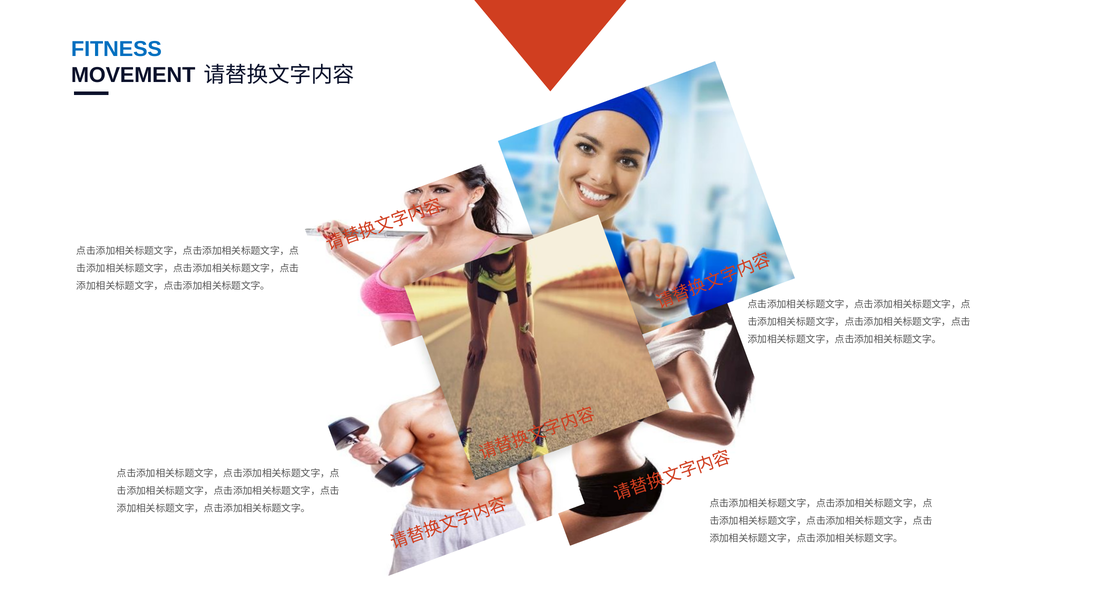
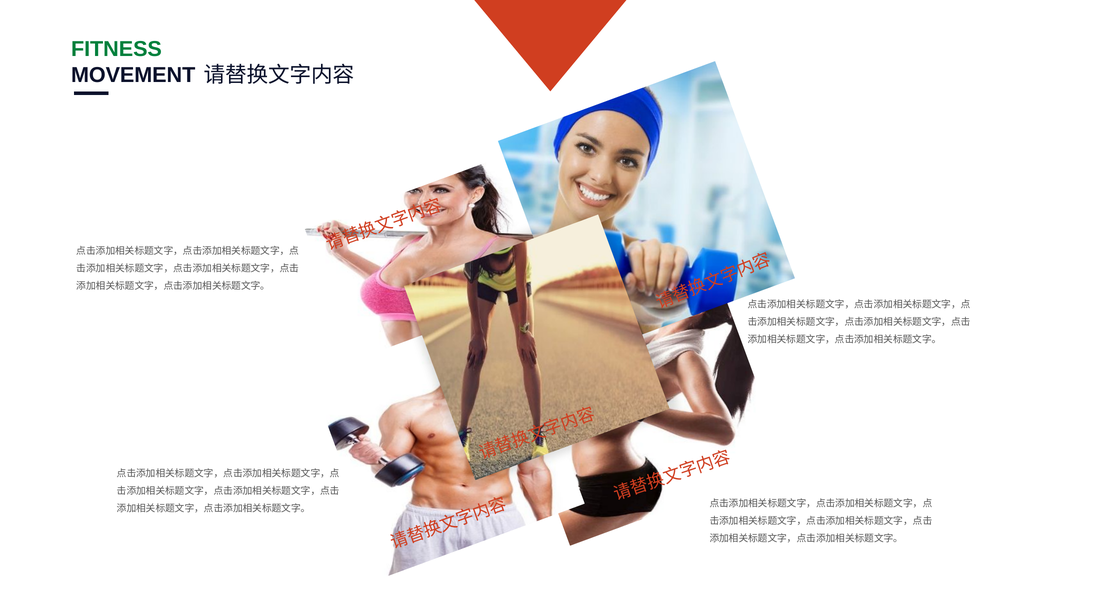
FITNESS colour: blue -> green (116, 49)
